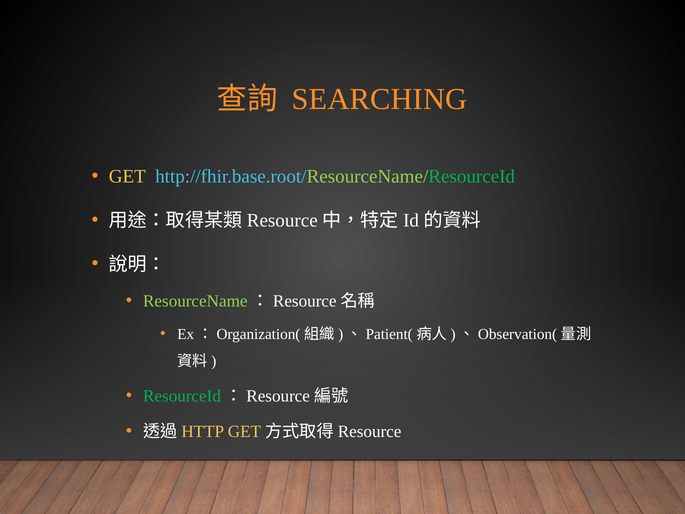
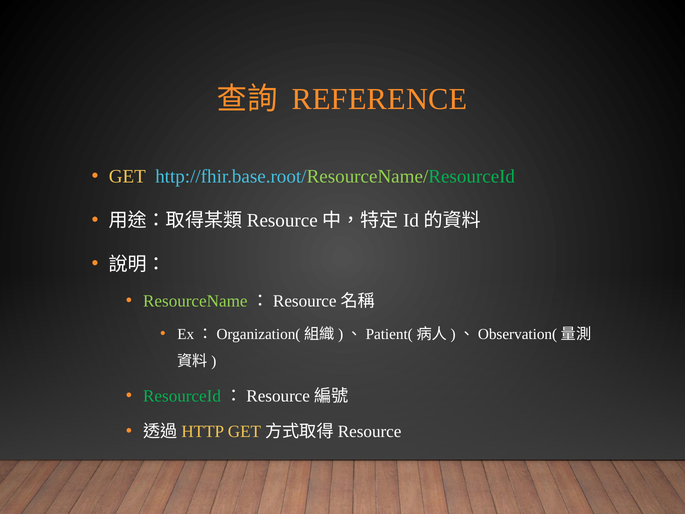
SEARCHING: SEARCHING -> REFERENCE (380, 99)
